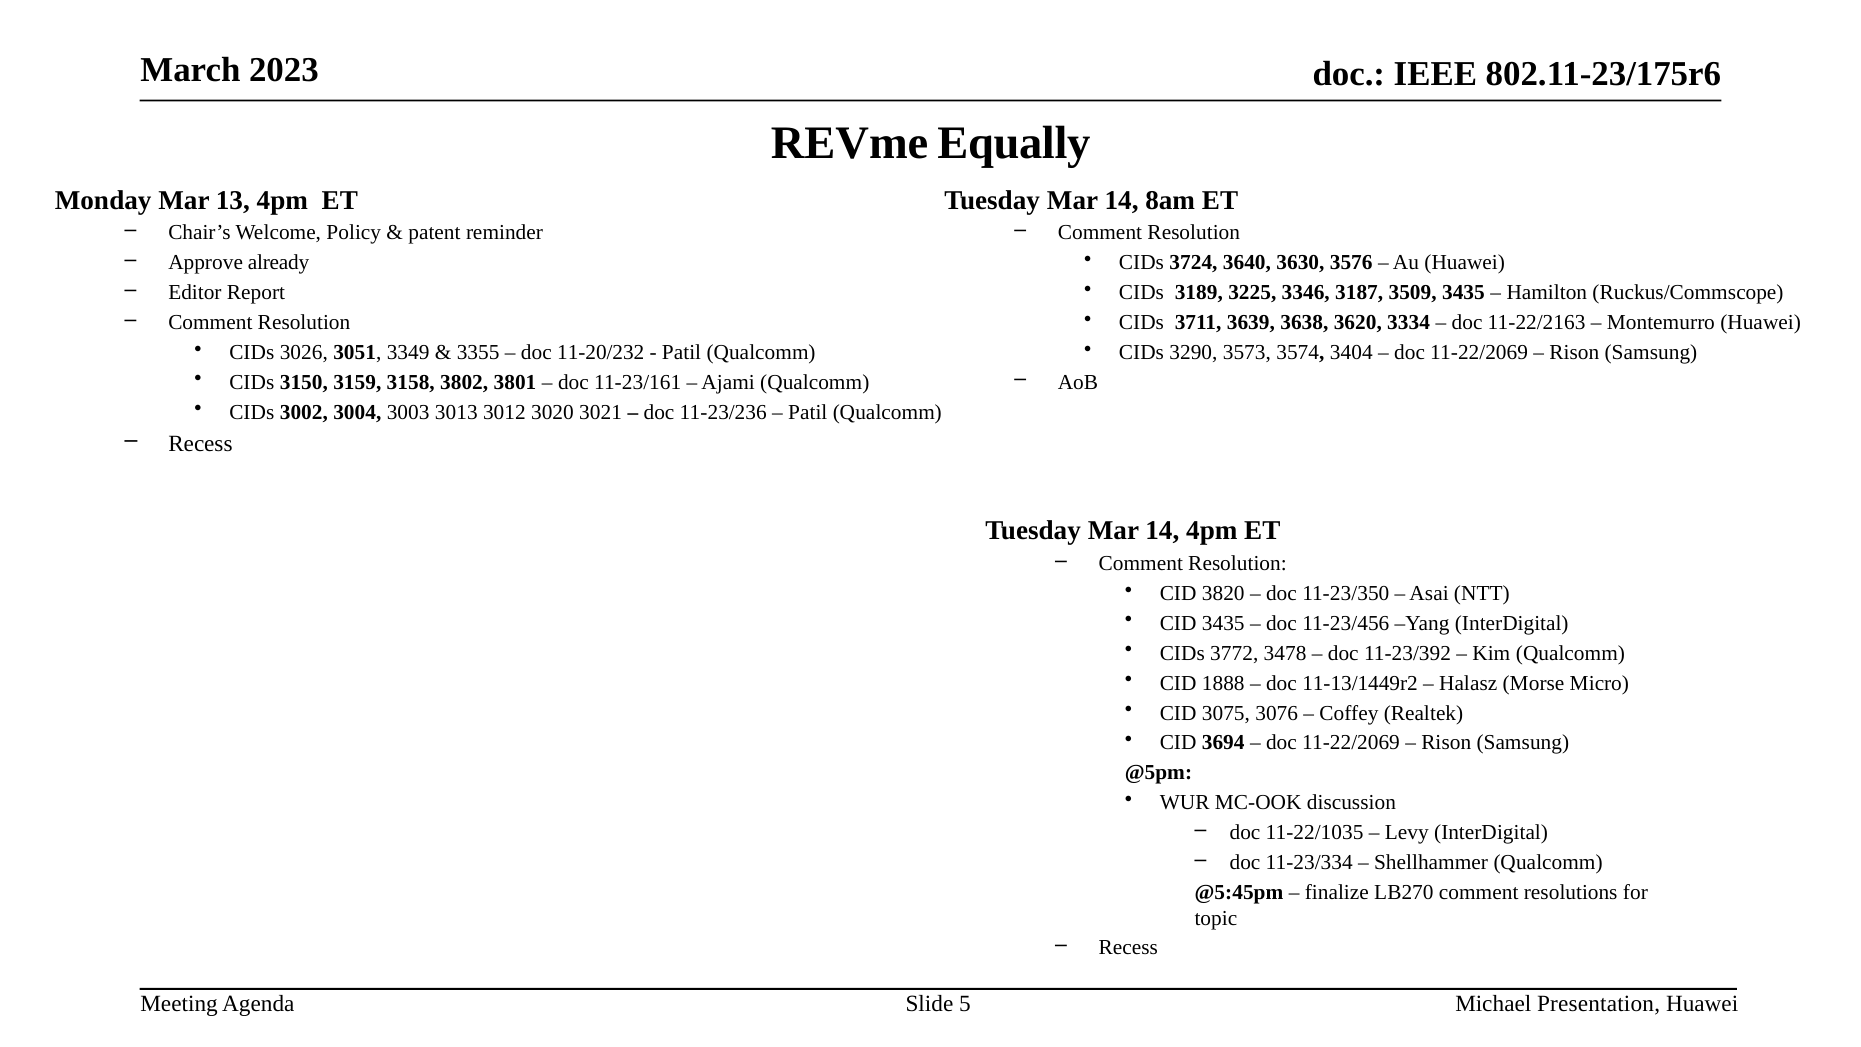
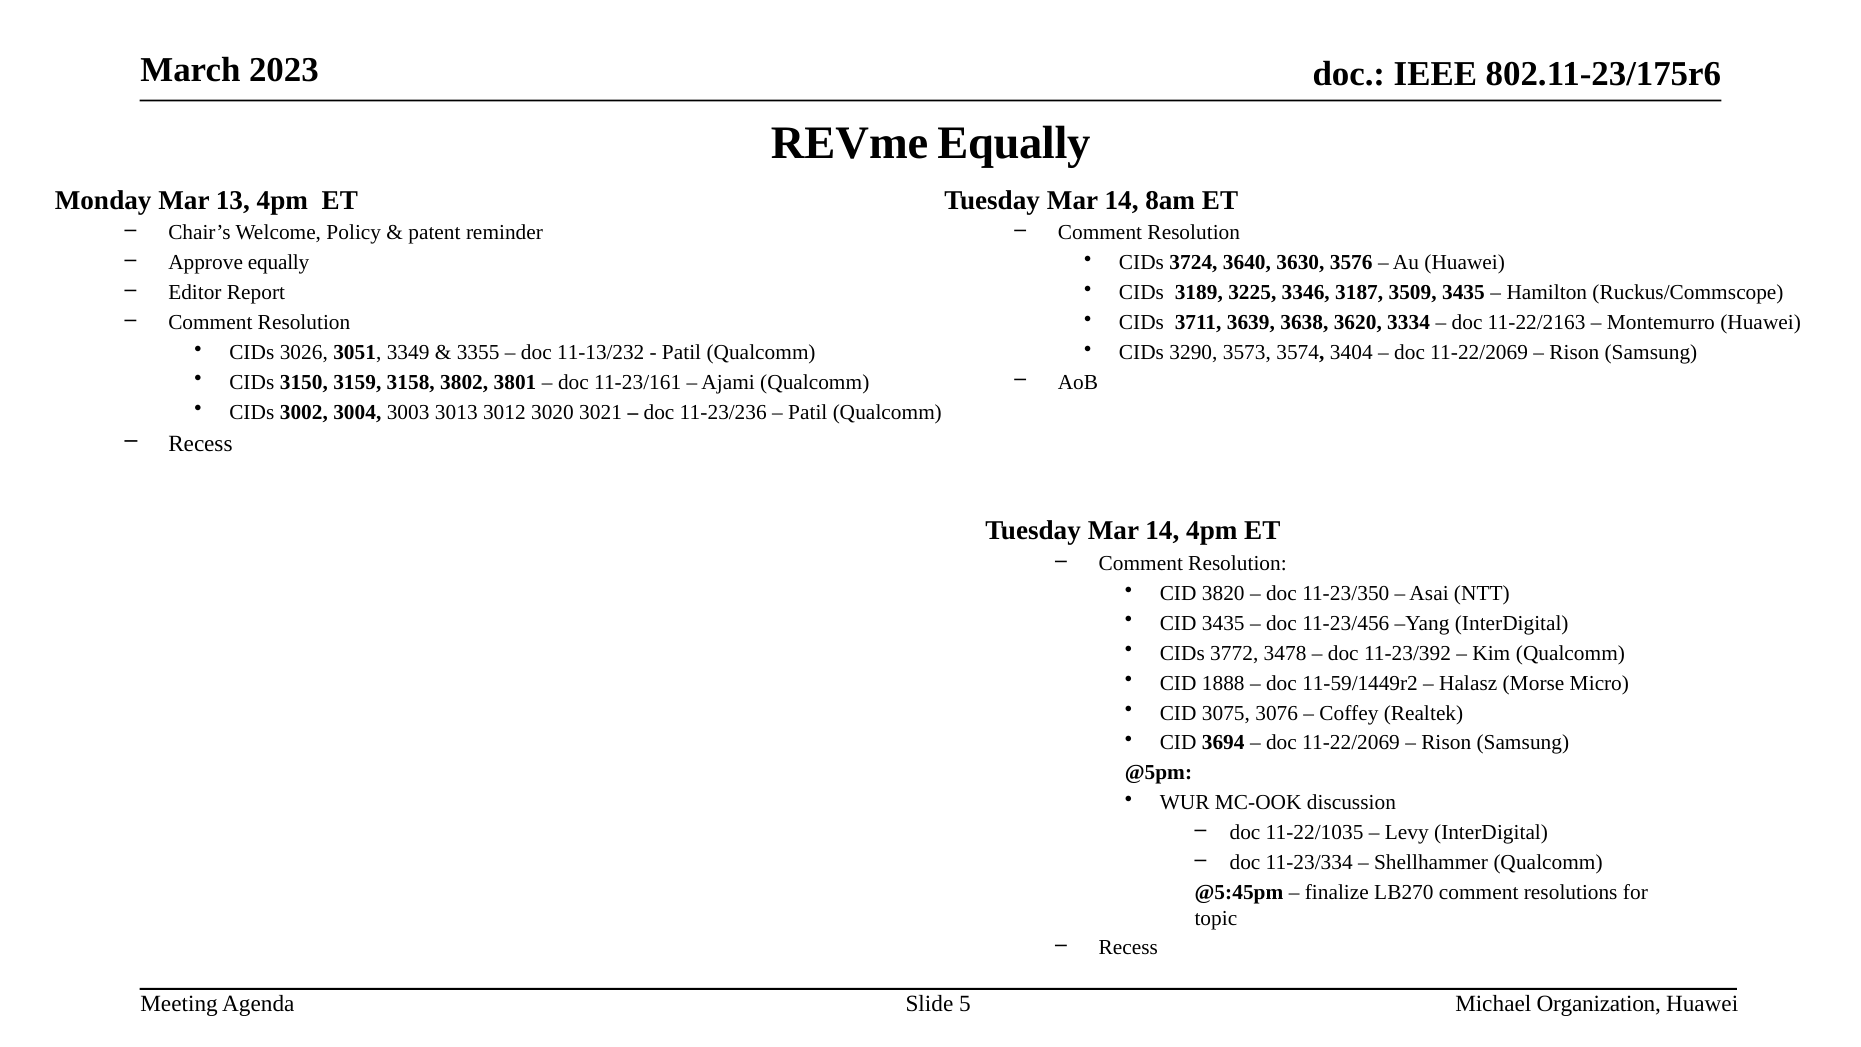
Approve already: already -> equally (279, 263)
11-20/232: 11-20/232 -> 11-13/232 (601, 352)
11-13/1449r2: 11-13/1449r2 -> 11-59/1449r2 (1360, 683)
Presentation: Presentation -> Organization (1599, 1004)
